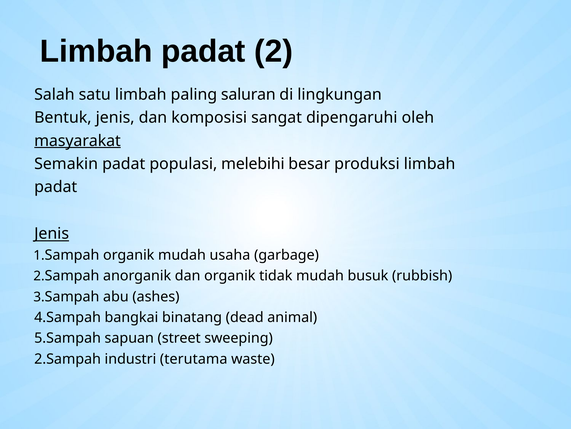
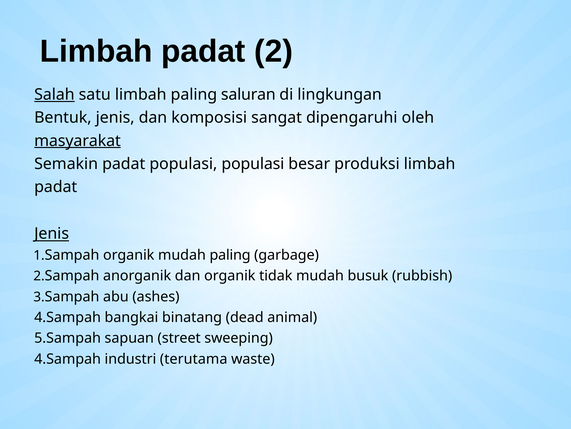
Salah underline: none -> present (54, 95)
populasi melebihi: melebihi -> populasi (253, 164)
mudah usaha: usaha -> paling (230, 255)
2.Sampah: 2.Sampah -> 4.Sampah (68, 358)
